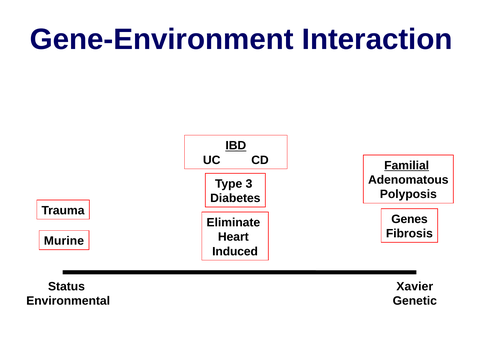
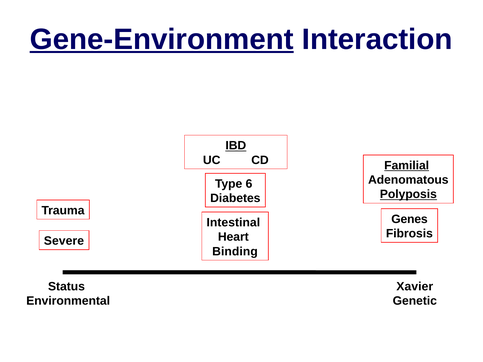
Gene-Environment underline: none -> present (162, 39)
3: 3 -> 6 (249, 184)
Polyposis underline: none -> present (408, 194)
Eliminate: Eliminate -> Intestinal (233, 223)
Murine: Murine -> Severe (64, 241)
Induced: Induced -> Binding (235, 252)
